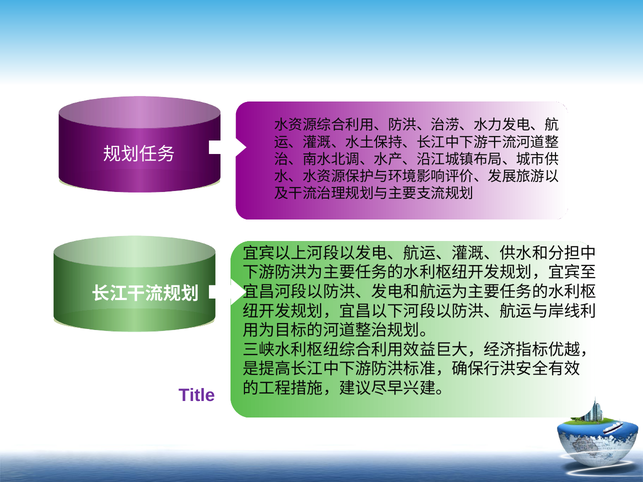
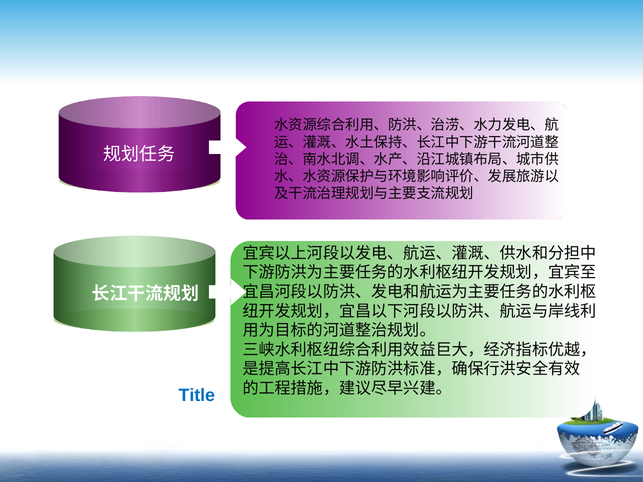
Title colour: purple -> blue (197, 396)
